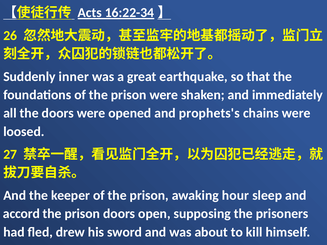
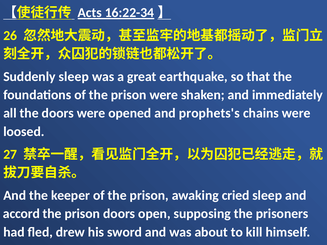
Suddenly inner: inner -> sleep (74, 77)
hour: hour -> cried (236, 196)
